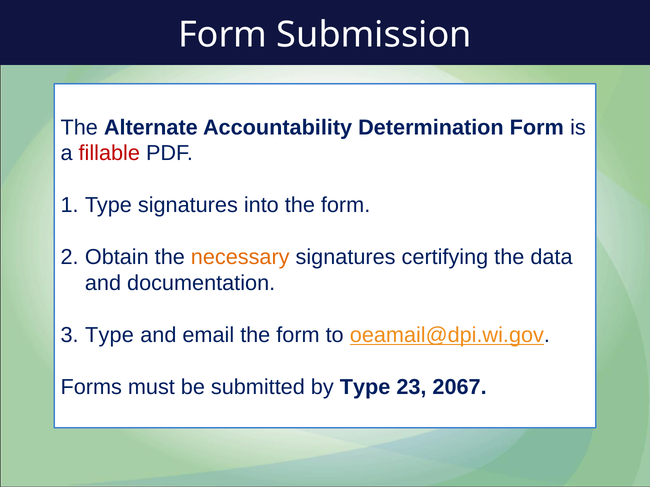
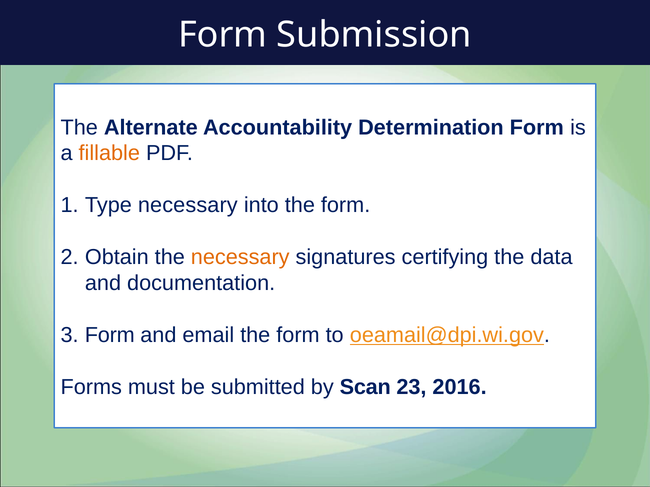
fillable colour: red -> orange (109, 154)
Type signatures: signatures -> necessary (188, 206)
Type: Type -> Form (110, 336)
by Type: Type -> Scan (365, 388)
2067: 2067 -> 2016 (460, 388)
